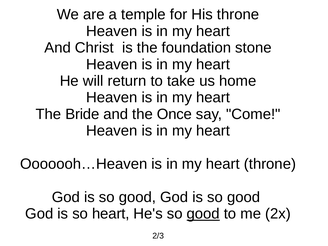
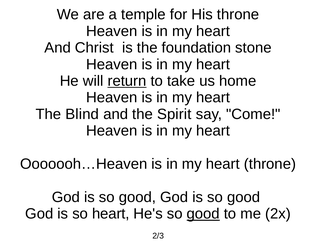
return underline: none -> present (127, 81)
Bride: Bride -> Blind (82, 114)
Once: Once -> Spirit (174, 114)
